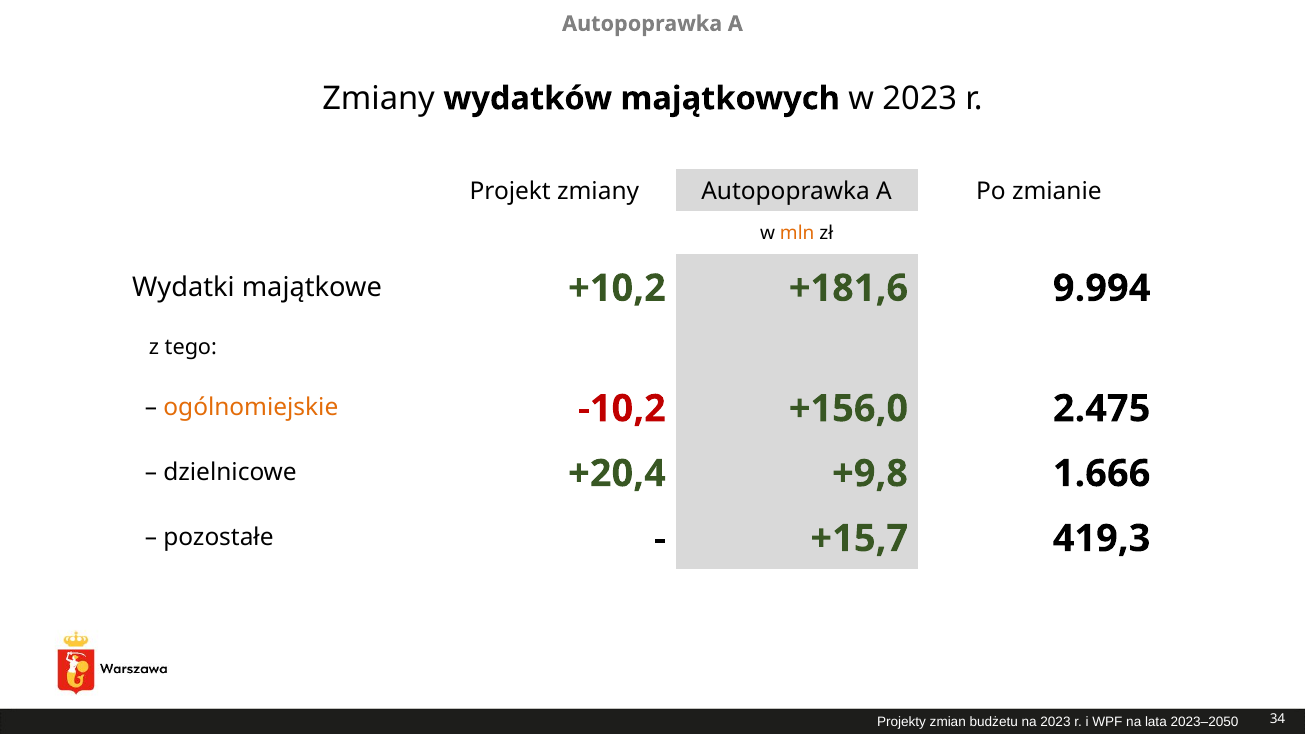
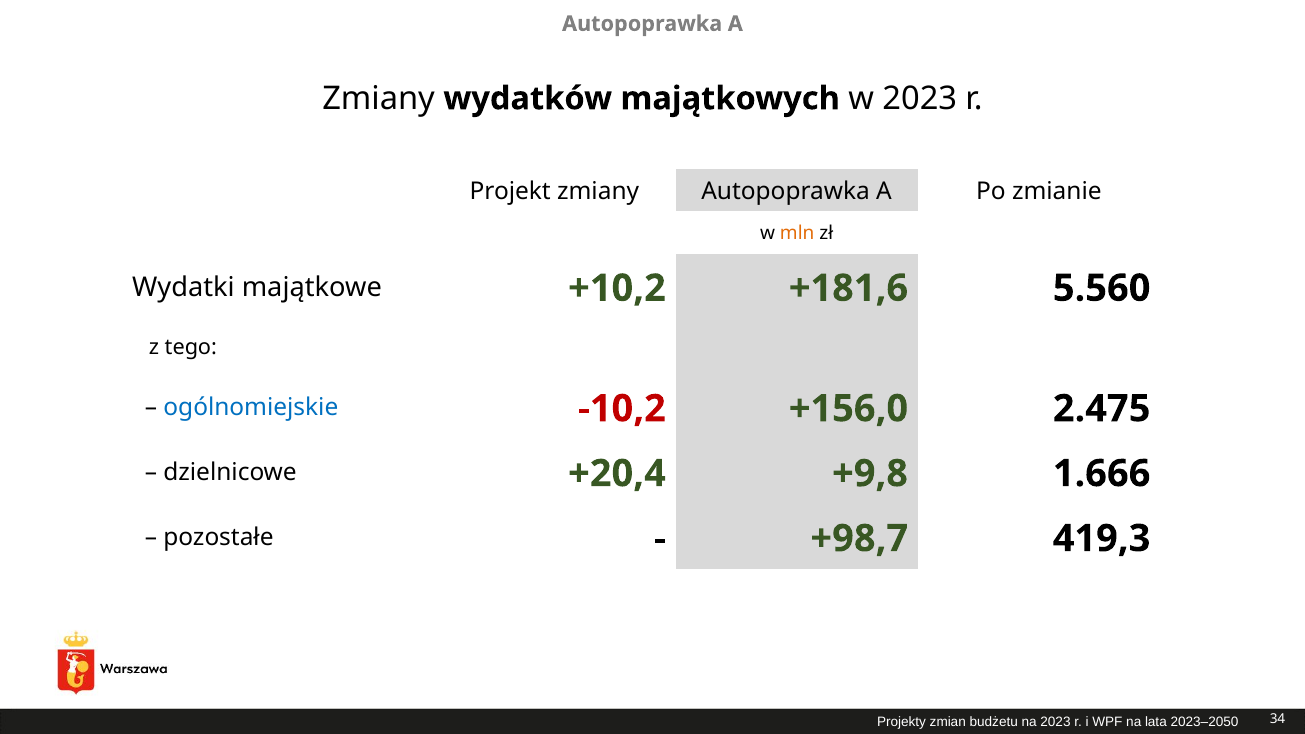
9.994: 9.994 -> 5.560 (1102, 288)
ogólnomiejskie colour: orange -> blue (251, 408)
+15,7: +15,7 -> +98,7 (859, 539)
